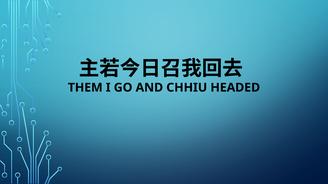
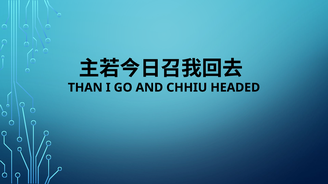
THEM: THEM -> THAN (85, 88)
